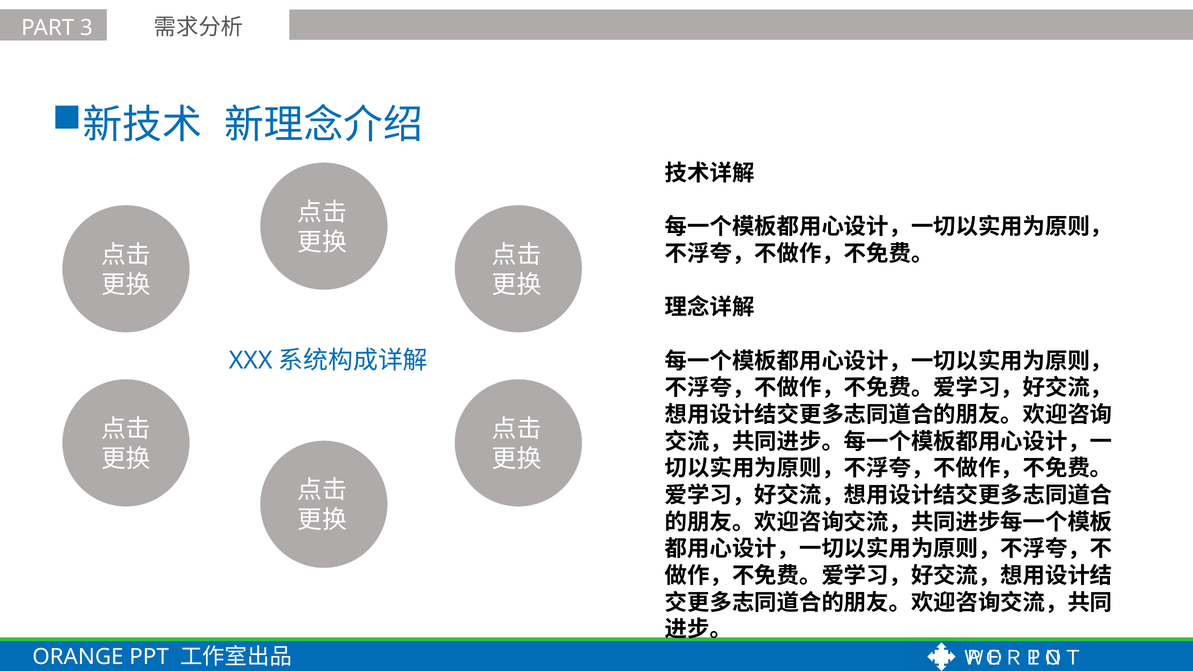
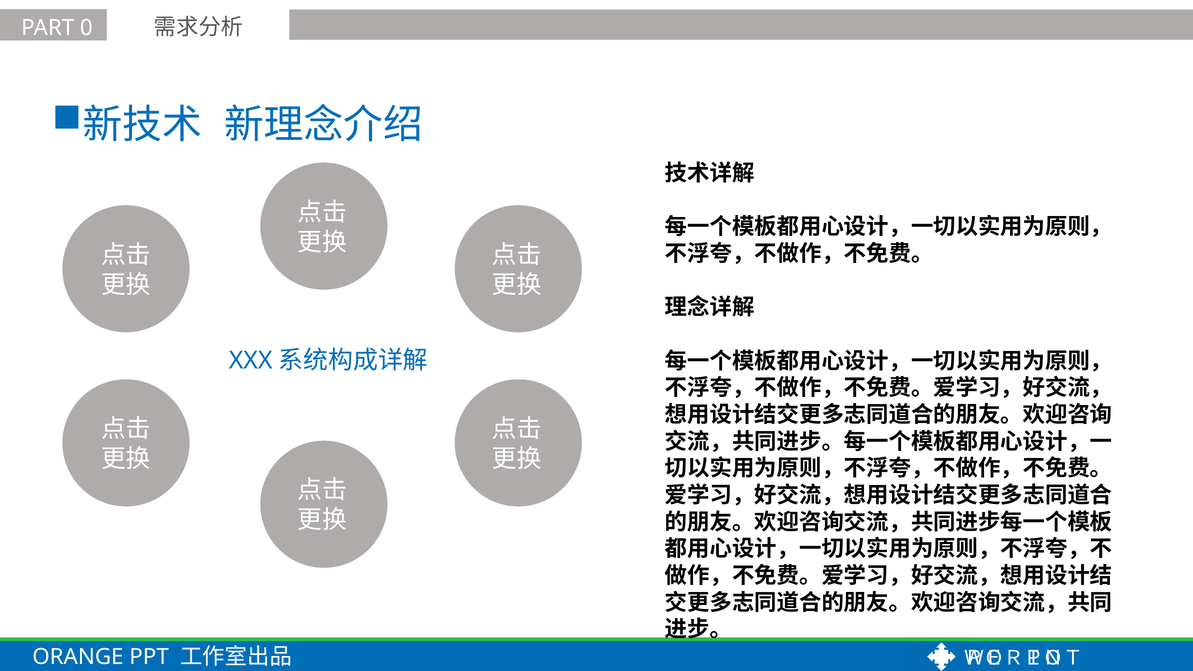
3: 3 -> 0 (86, 28)
